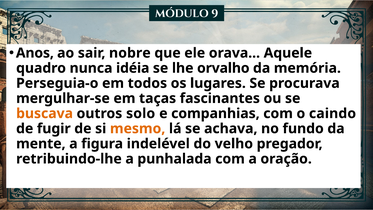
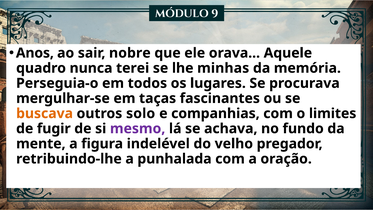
idéia: idéia -> terei (133, 68)
orvalho: orvalho -> minhas (223, 68)
caindo: caindo -> limites (333, 113)
mesmo colour: orange -> purple (138, 128)
